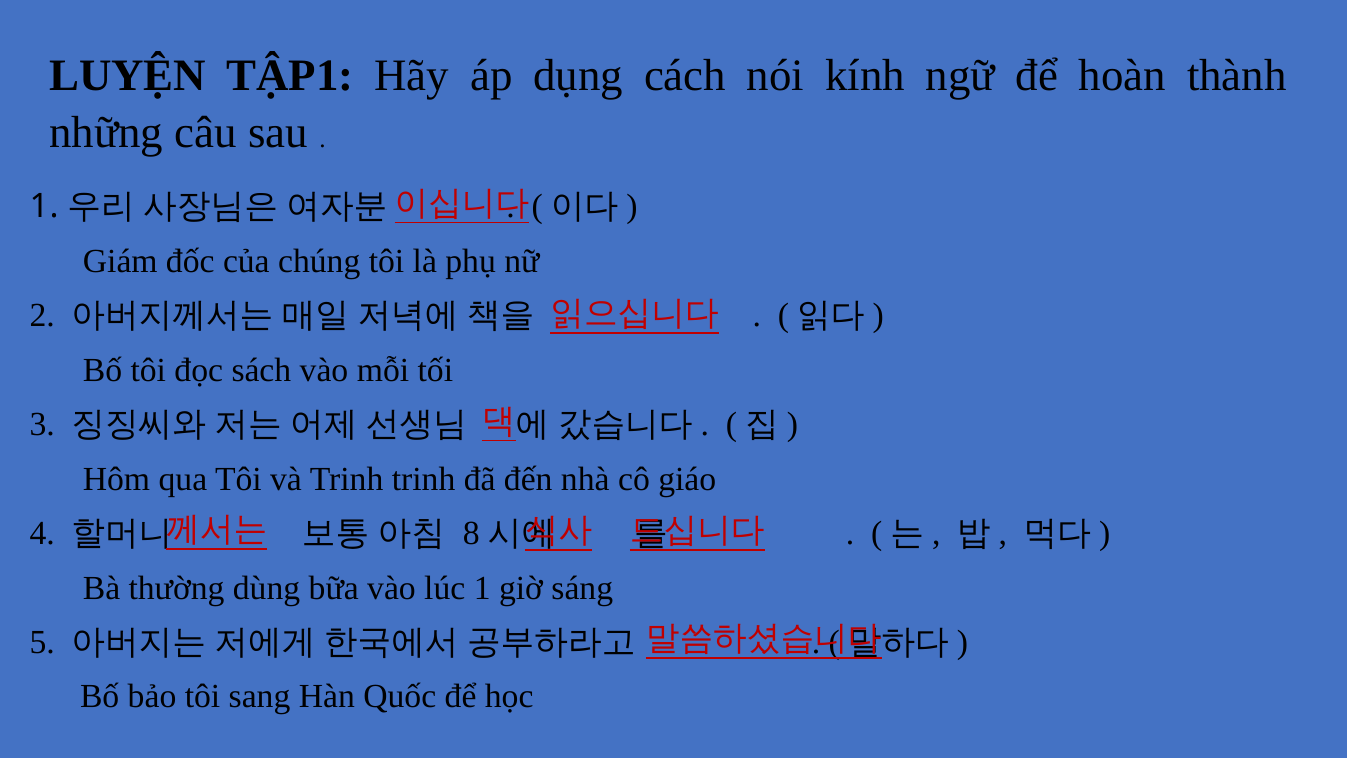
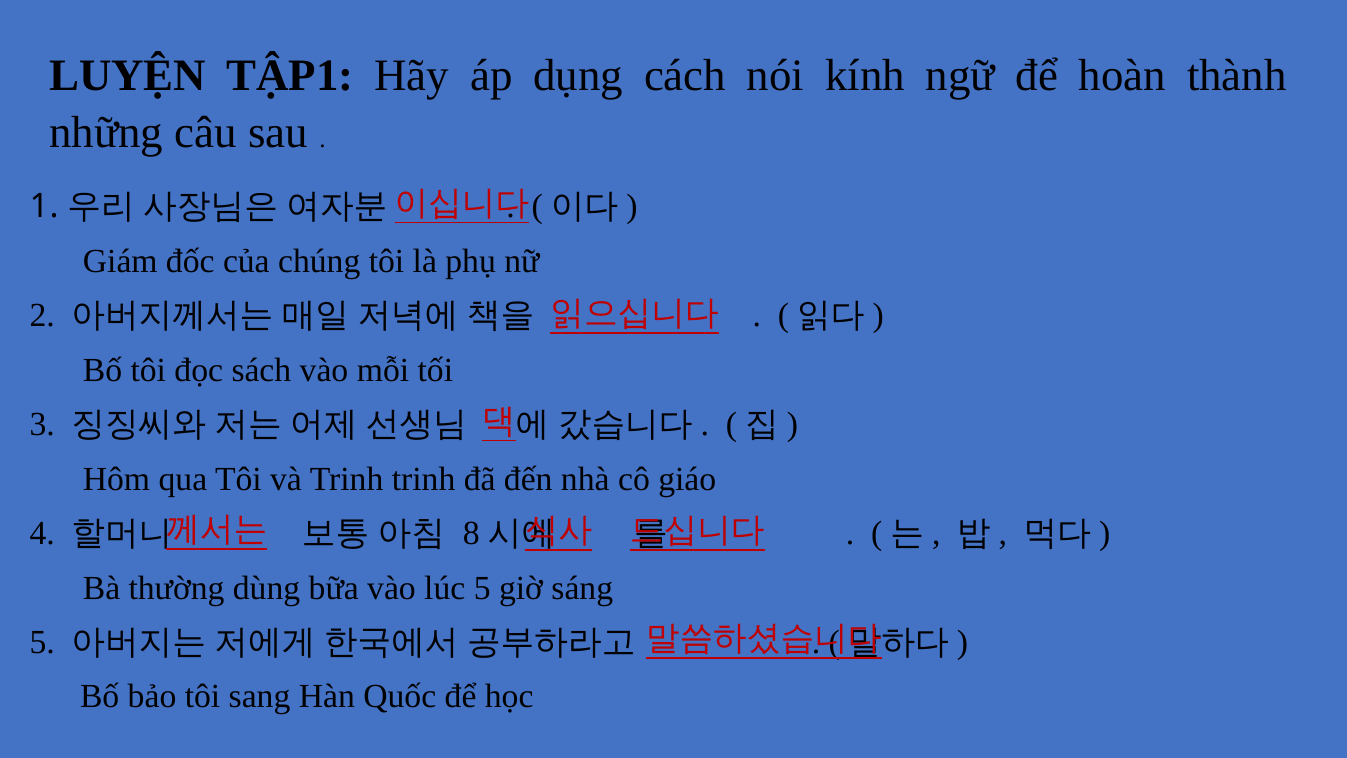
lúc 1: 1 -> 5 (482, 588)
